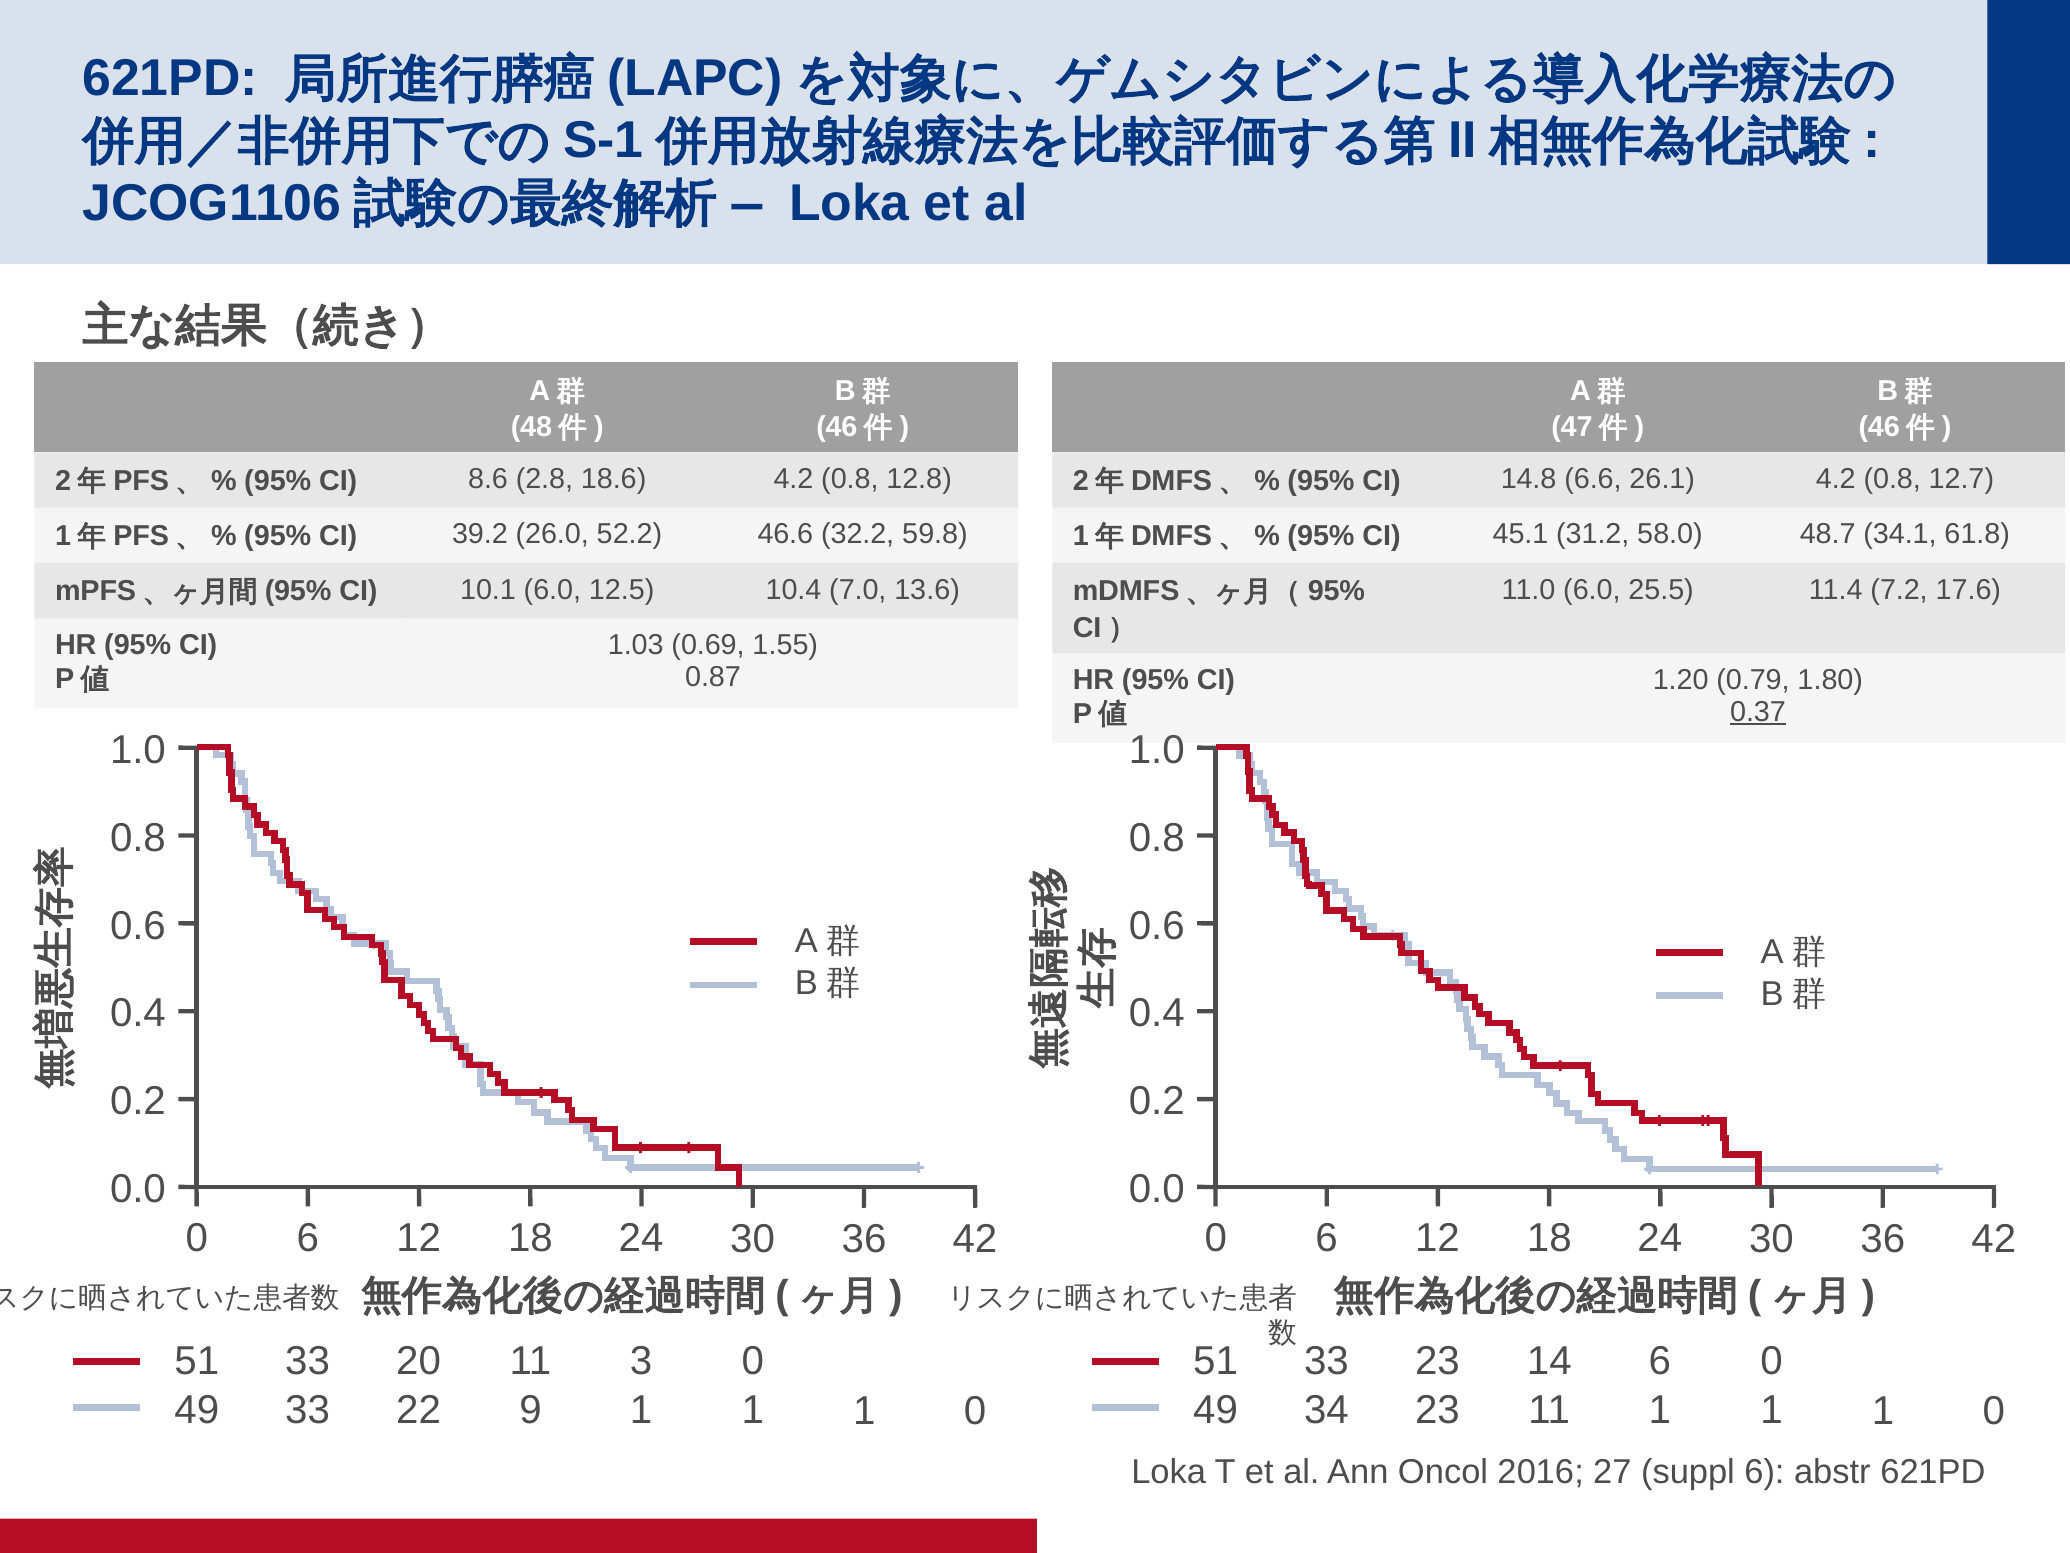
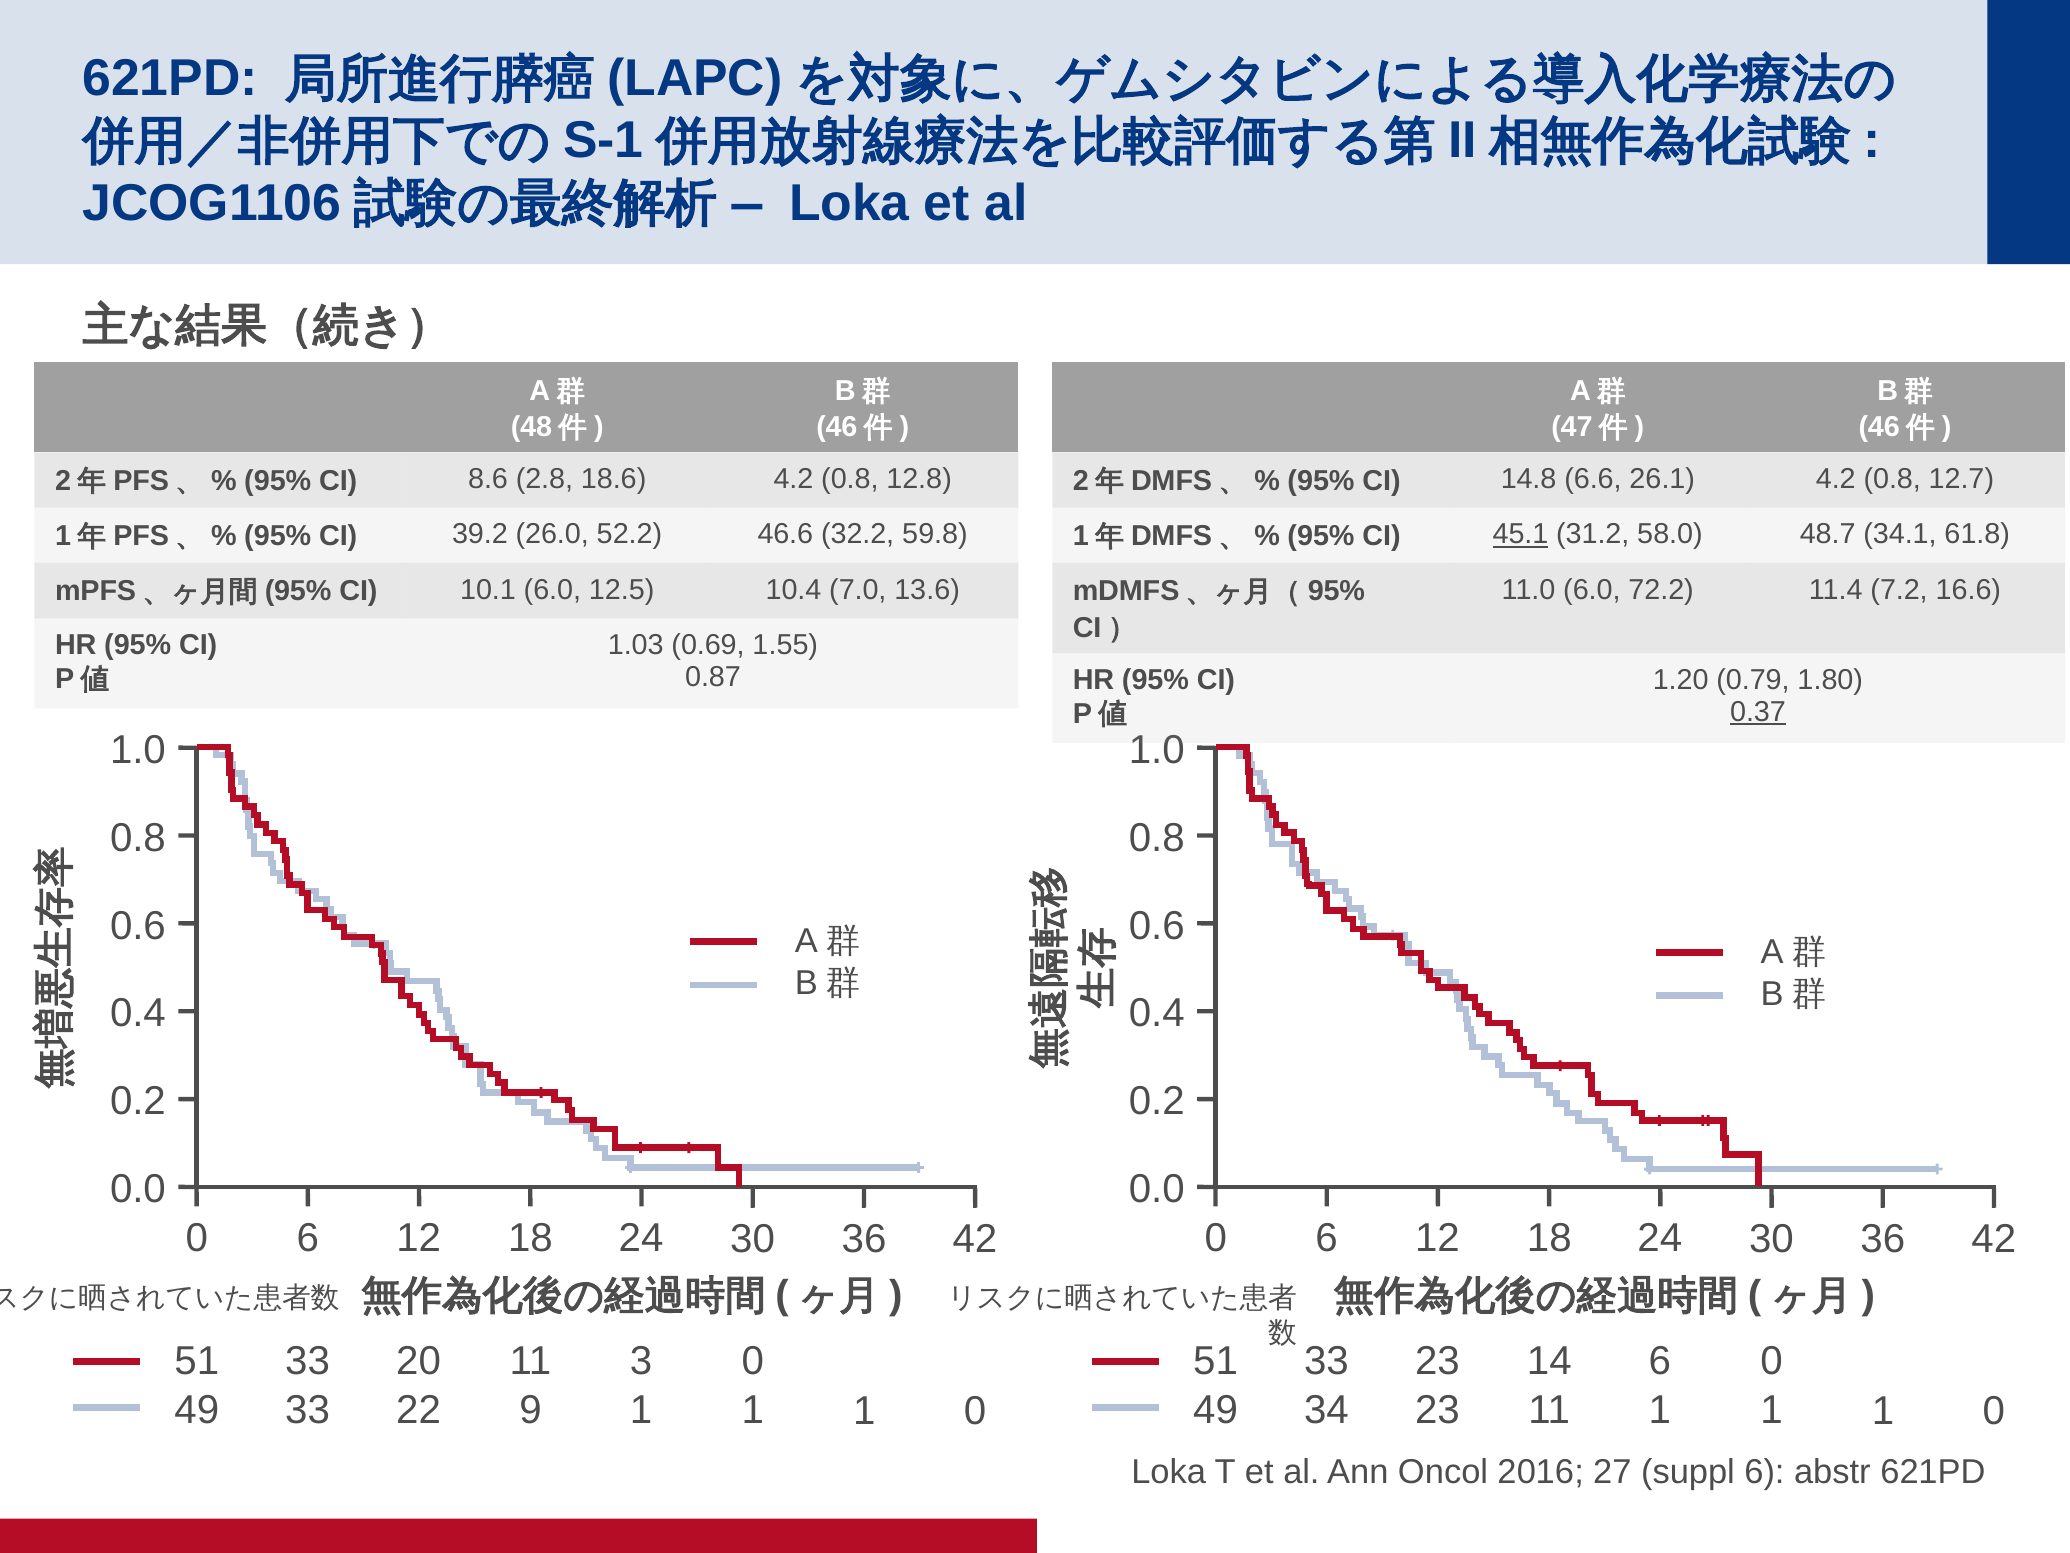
45.1 underline: none -> present (1520, 534)
25.5: 25.5 -> 72.2 (1661, 590)
17.6: 17.6 -> 16.6 (1968, 590)
